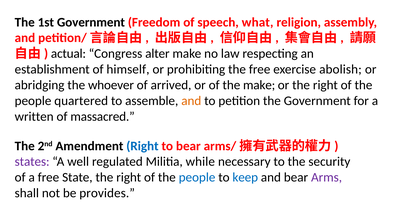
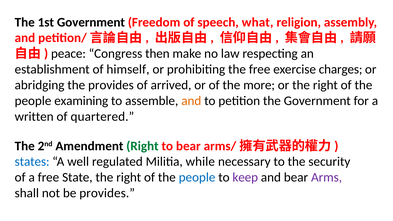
actual: actual -> peace (68, 54)
alter: alter -> then (157, 54)
abolish: abolish -> charges (341, 69)
the whoever: whoever -> provides (111, 85)
the make: make -> more (259, 85)
quartered: quartered -> examining (81, 101)
massacred: massacred -> quartered (102, 117)
Right colour: blue -> green (142, 146)
states colour: purple -> blue (32, 162)
keep colour: blue -> purple (245, 177)
